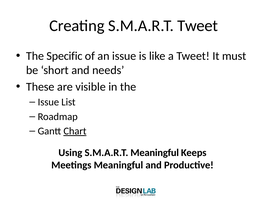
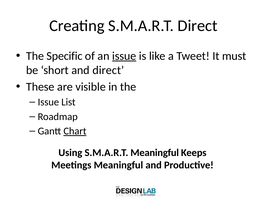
S.M.A.R.T Tweet: Tweet -> Direct (198, 26)
issue underline: none -> present (124, 56)
and needs: needs -> direct (108, 70)
